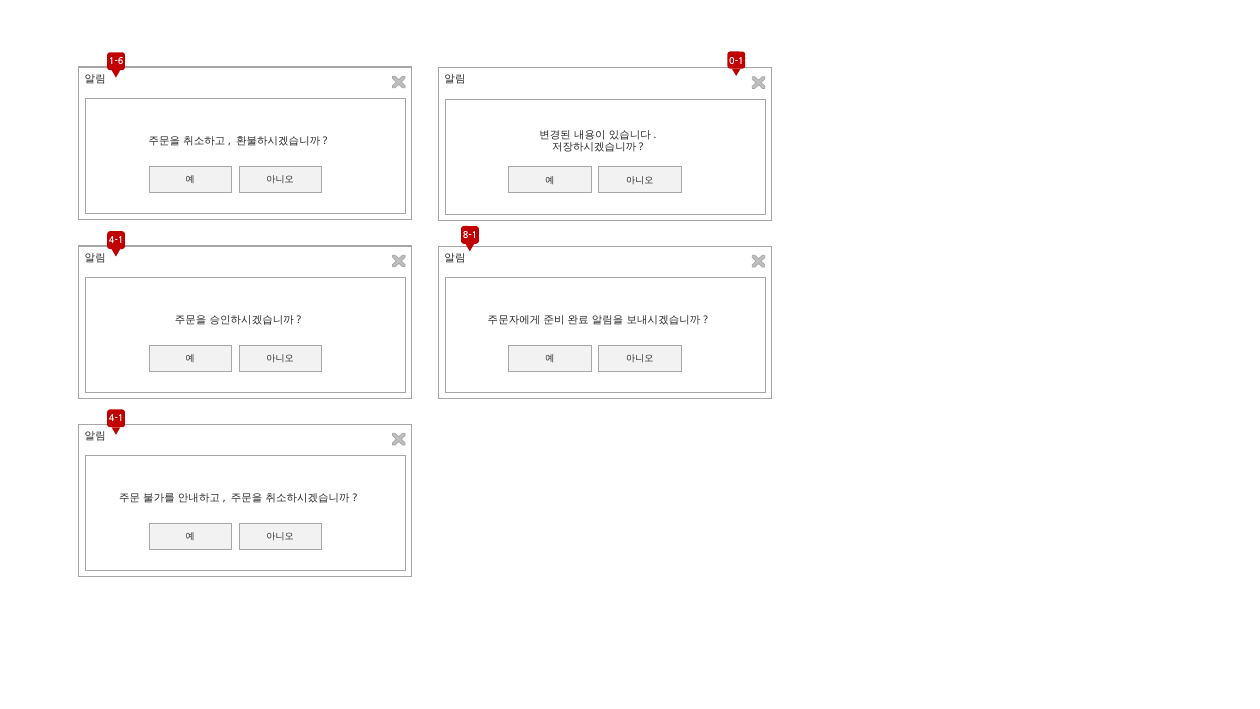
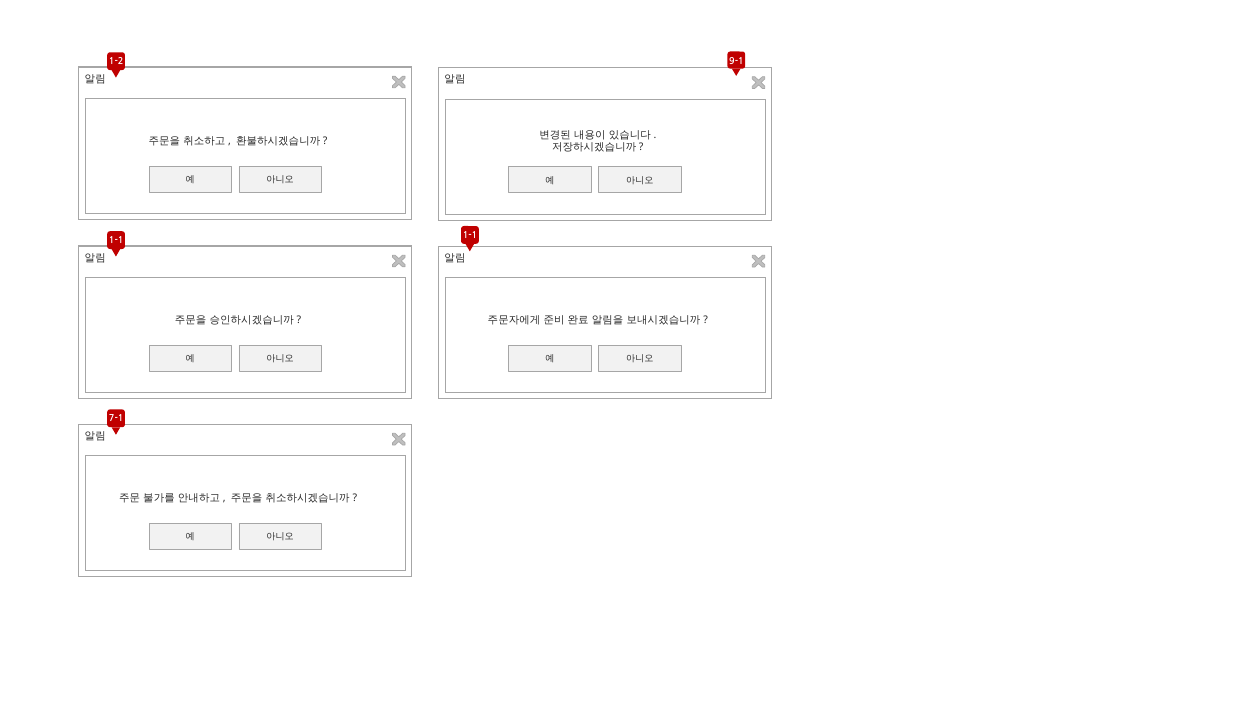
0-1: 0-1 -> 9-1 (736, 61)
1-6: 1-6 -> 1-2 (116, 62)
8-1: 8-1 -> 1-1 (470, 235)
4-1: 4-1 -> 1-1 (116, 241)
4-1: 4-1 -> 7-1 (116, 419)
